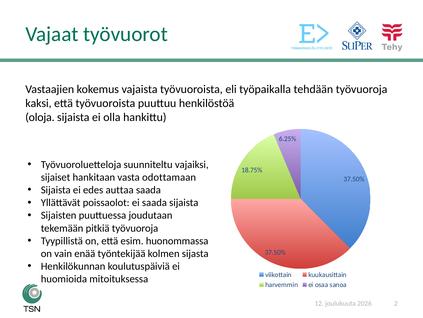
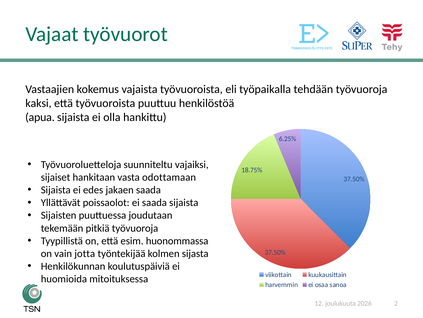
oloja: oloja -> apua (40, 117)
auttaa: auttaa -> jakaen (120, 190)
enää: enää -> jotta (85, 253)
